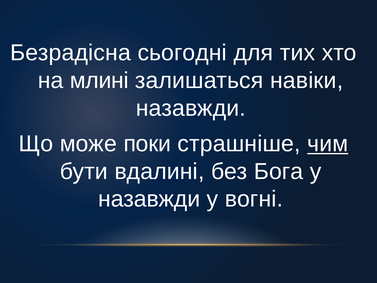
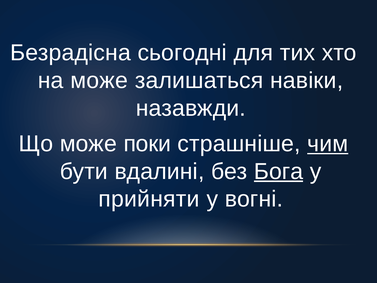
на млині: млині -> може (99, 80)
Бога underline: none -> present (279, 171)
назавжди: назавжди -> прийняти (149, 199)
